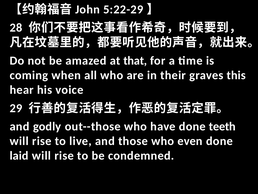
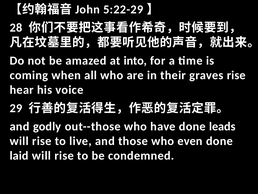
that: that -> into (135, 60)
graves this: this -> rise (236, 75)
teeth: teeth -> leads (222, 126)
